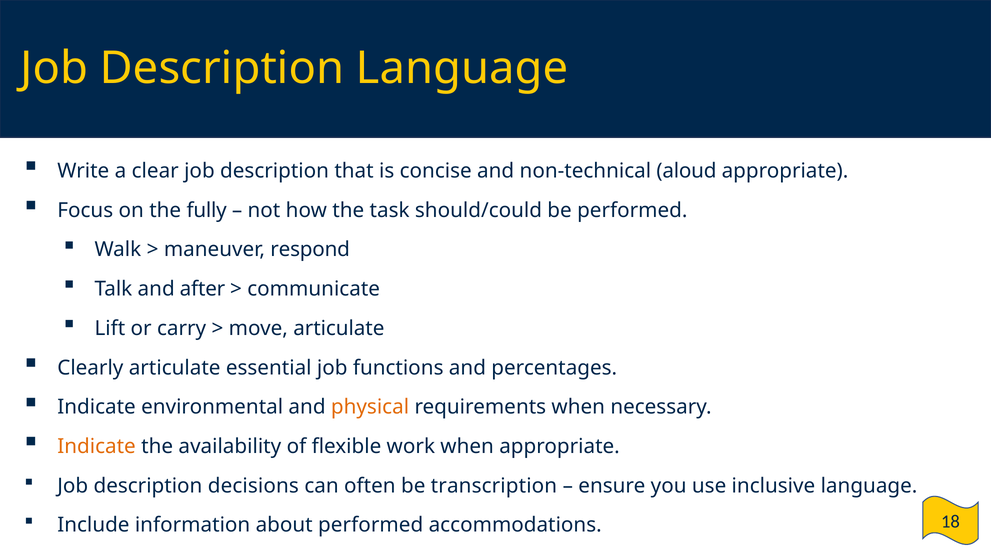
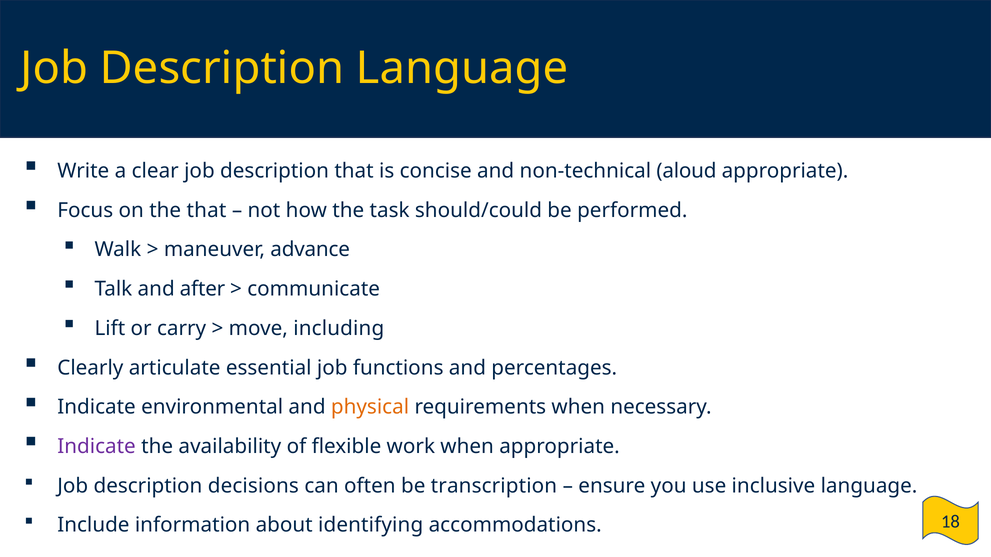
the fully: fully -> that (206, 210)
respond: respond -> advance (310, 250)
move articulate: articulate -> including (339, 329)
Indicate colour: orange -> purple (97, 447)
about performed: performed -> identifying (371, 526)
